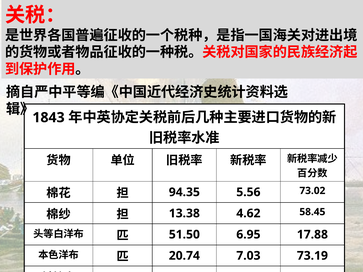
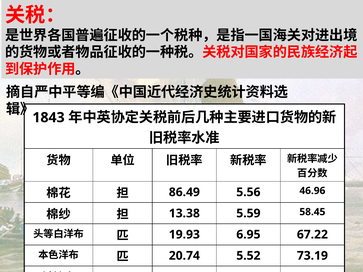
94.35: 94.35 -> 86.49 (184, 192)
73.02: 73.02 -> 46.96 (312, 191)
4.62: 4.62 -> 5.59 (248, 214)
51.50: 51.50 -> 19.93 (184, 235)
17.88: 17.88 -> 67.22 (312, 235)
7.03: 7.03 -> 5.52 (248, 256)
